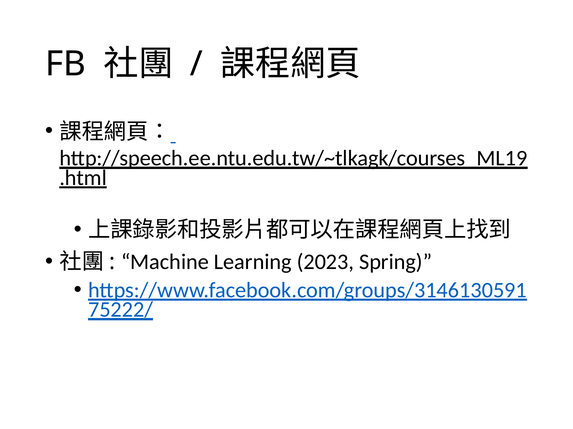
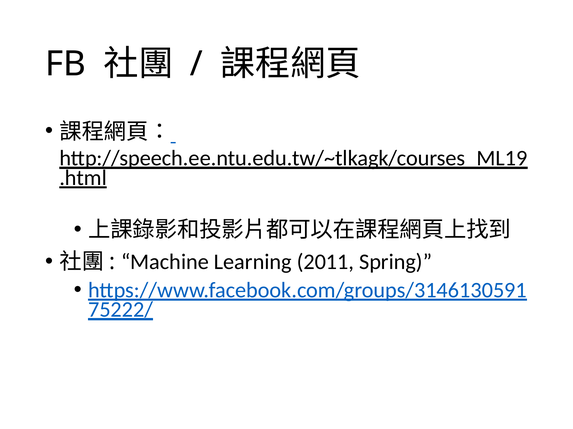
2023: 2023 -> 2011 (325, 262)
